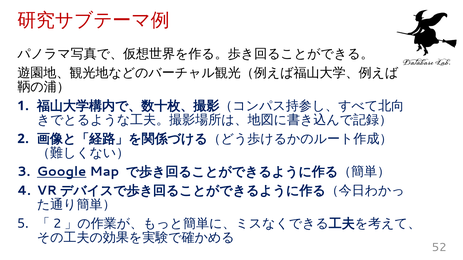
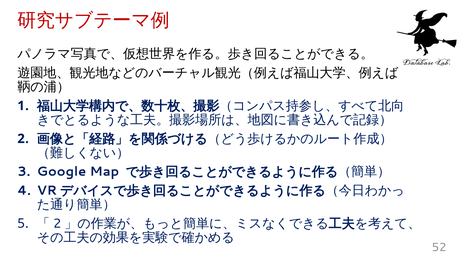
Google underline: present -> none (62, 172)
